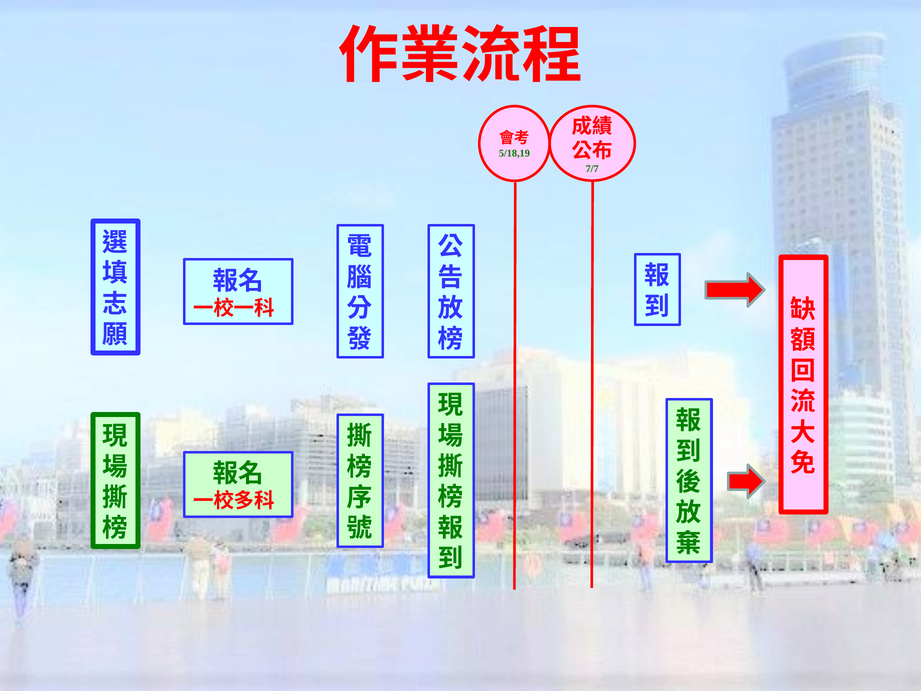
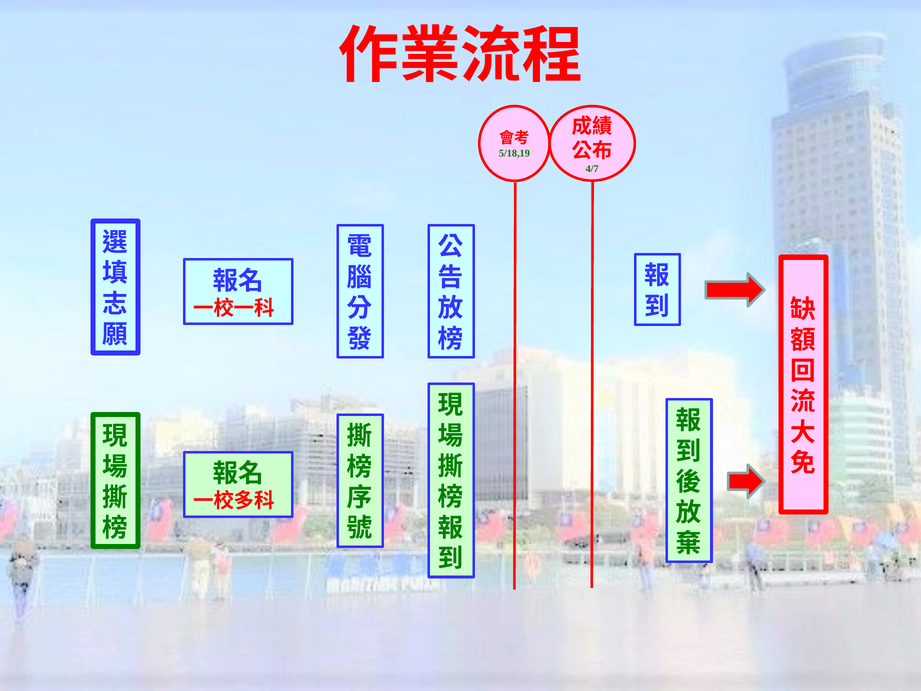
7/7: 7/7 -> 4/7 (592, 169)
